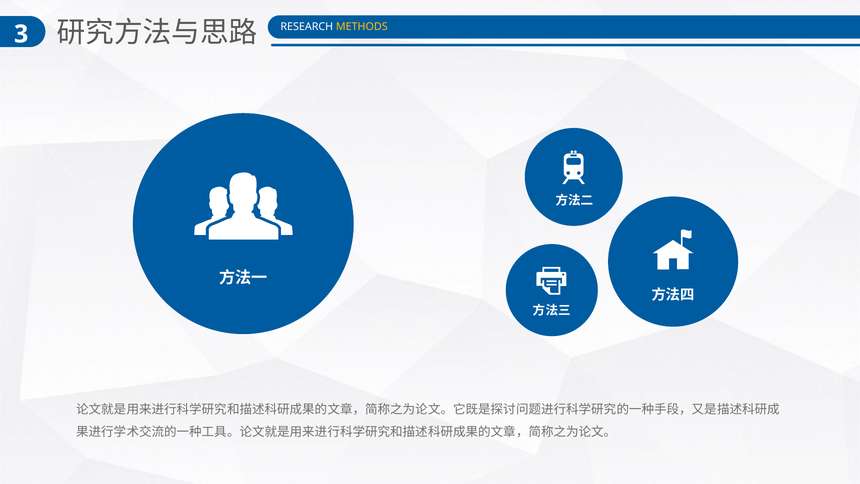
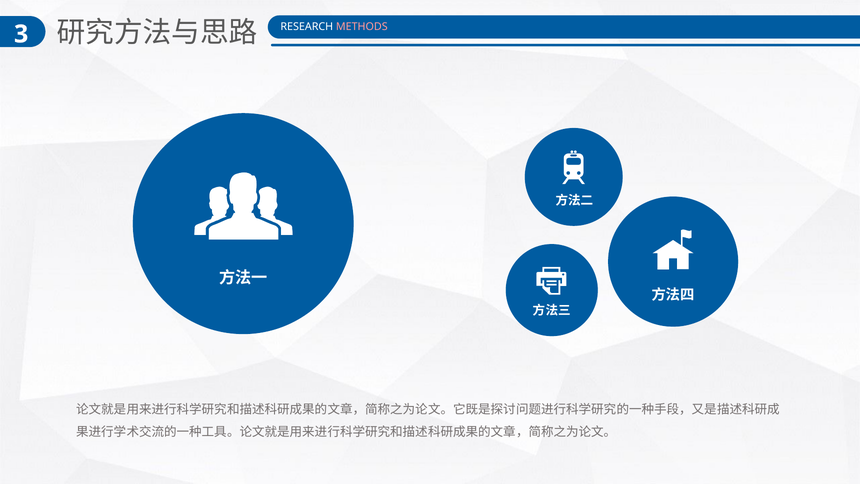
METHODS colour: yellow -> pink (362, 27)
